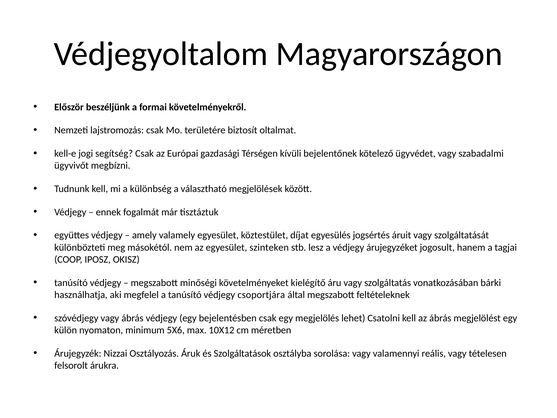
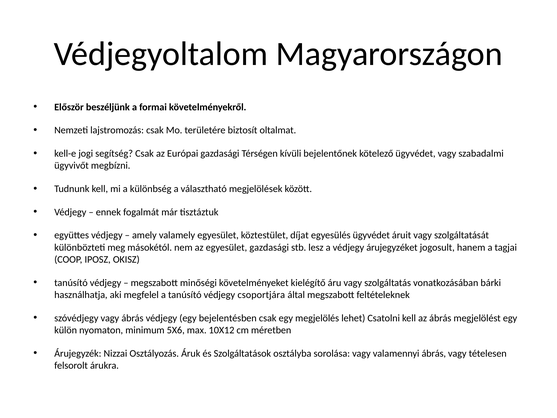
egyesülés jogsértés: jogsértés -> ügyvédet (371, 235)
egyesület szinteken: szinteken -> gazdasági (269, 247)
valamennyi reális: reális -> ábrás (434, 353)
